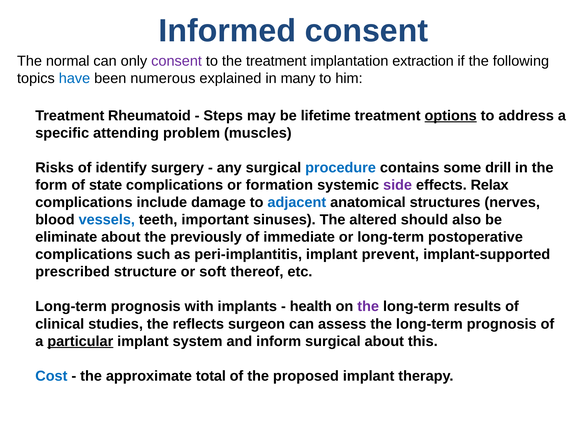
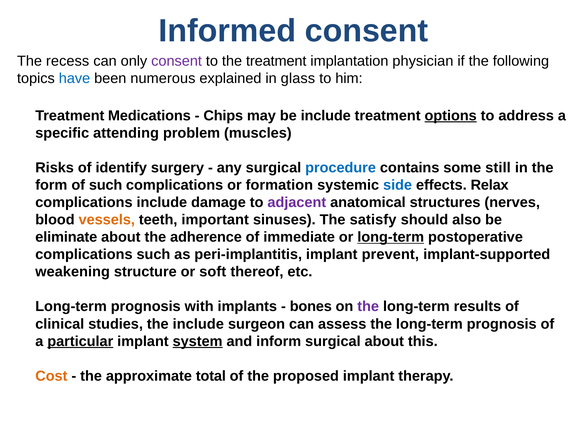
normal: normal -> recess (68, 61)
extraction: extraction -> physician (423, 61)
many: many -> glass (298, 78)
Rheumatoid: Rheumatoid -> Medications (149, 116)
Steps: Steps -> Chips (223, 116)
be lifetime: lifetime -> include (326, 116)
drill: drill -> still (498, 168)
of state: state -> such (106, 185)
side colour: purple -> blue (398, 185)
adjacent colour: blue -> purple (297, 203)
vessels colour: blue -> orange (107, 220)
altered: altered -> satisfy (373, 220)
previously: previously -> adherence (206, 237)
long-term underline: none -> present (391, 237)
prescribed: prescribed -> weakening (73, 272)
health: health -> bones (311, 307)
the reflects: reflects -> include (198, 324)
system underline: none -> present (198, 341)
Cost colour: blue -> orange (51, 376)
